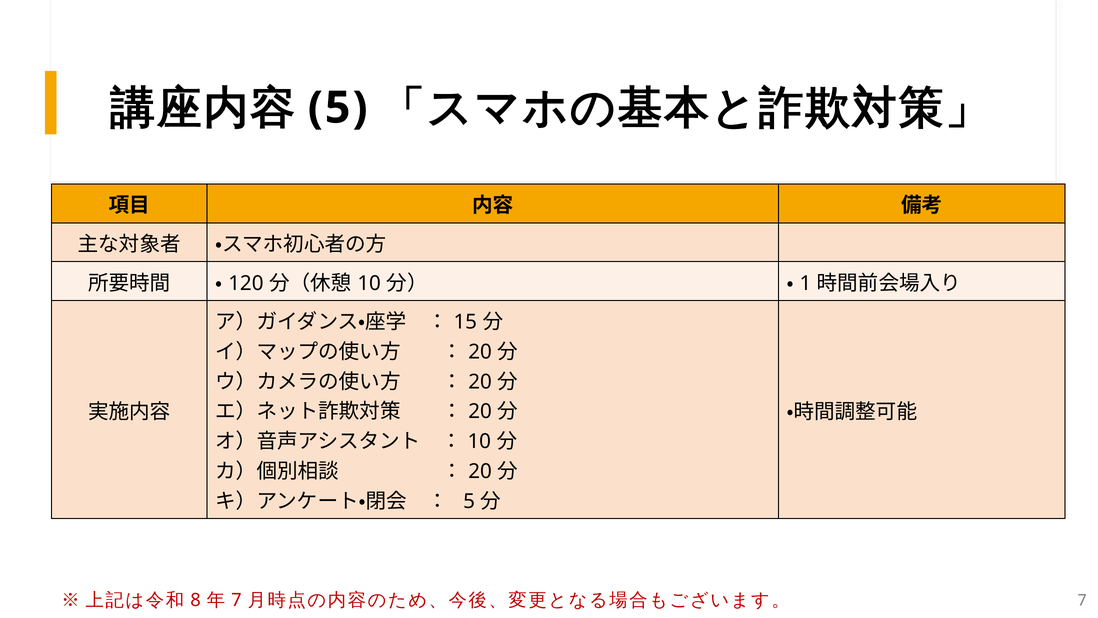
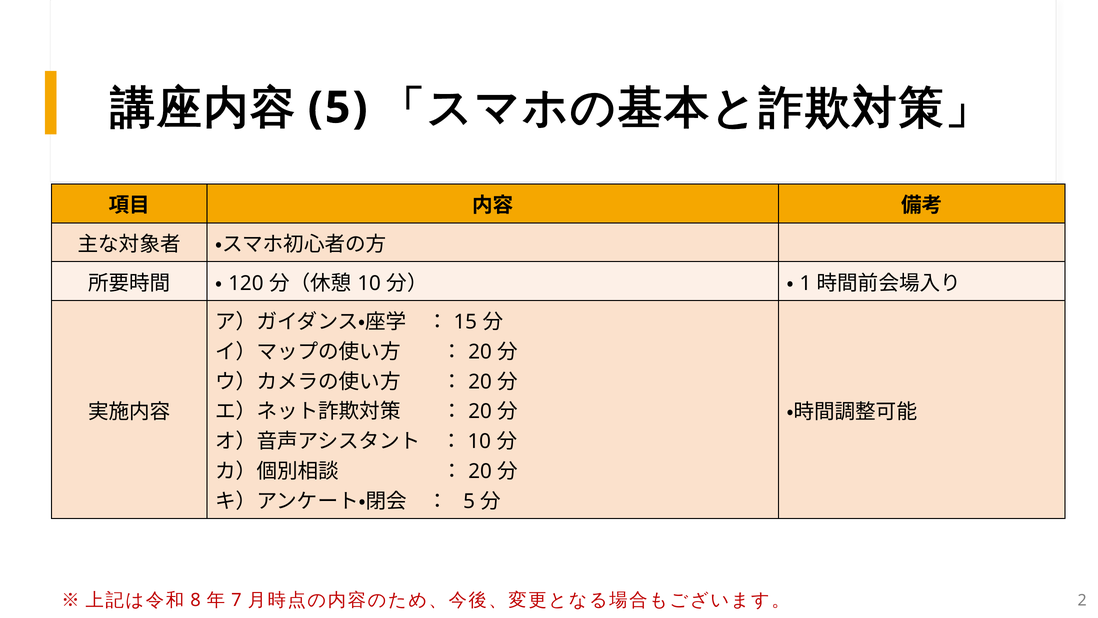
7: 7 -> 2 (1082, 600)
